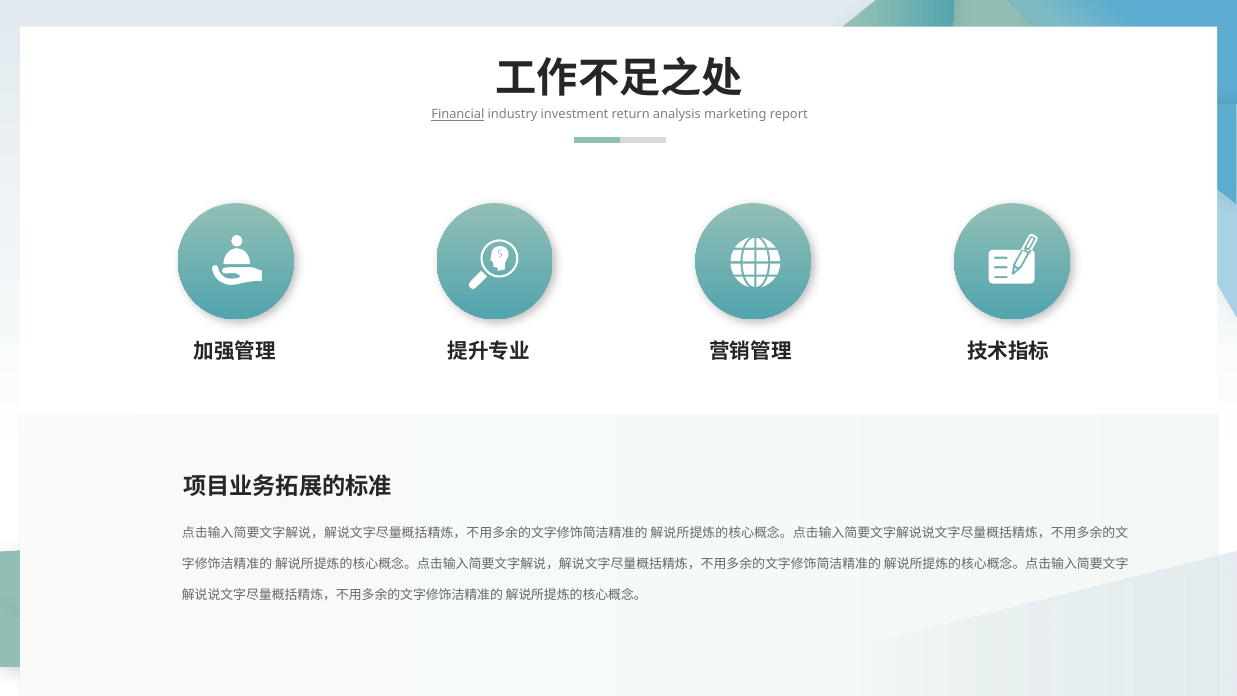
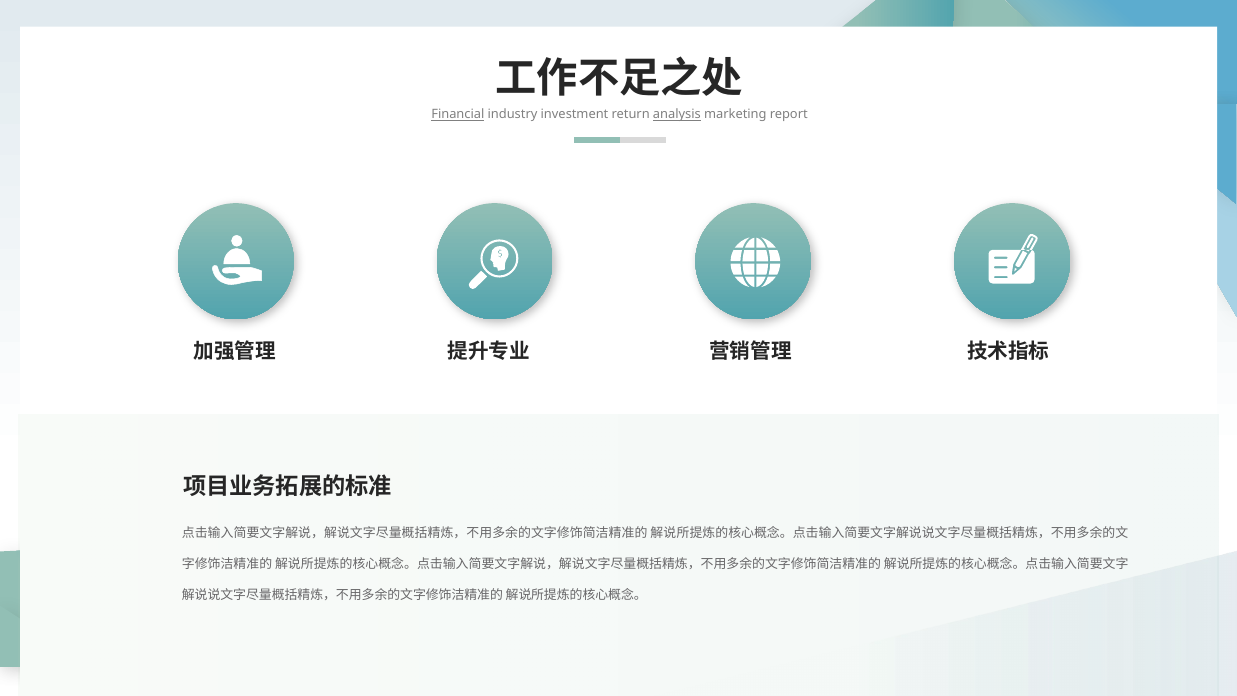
analysis underline: none -> present (677, 114)
